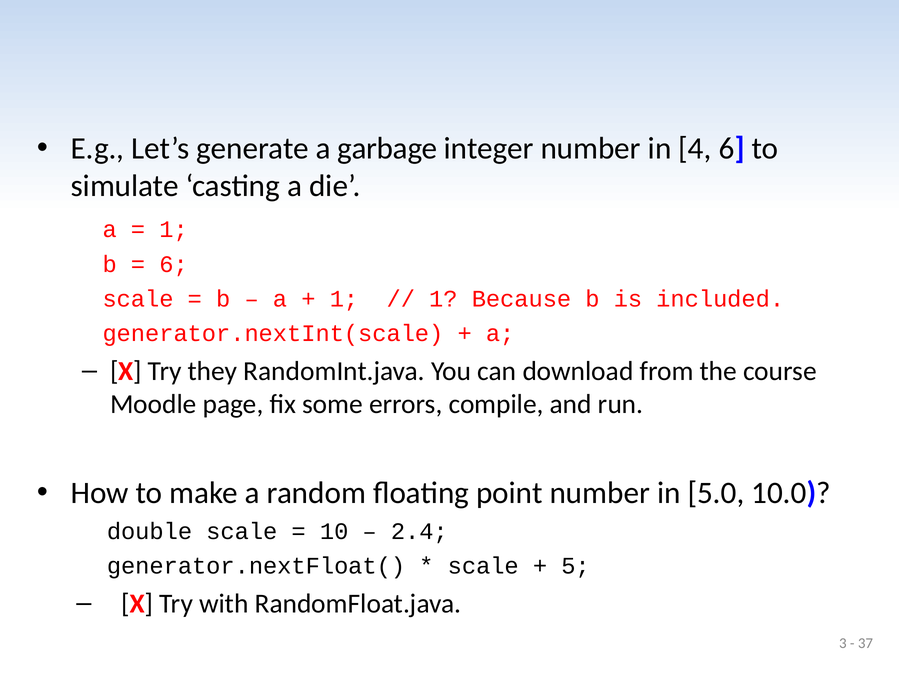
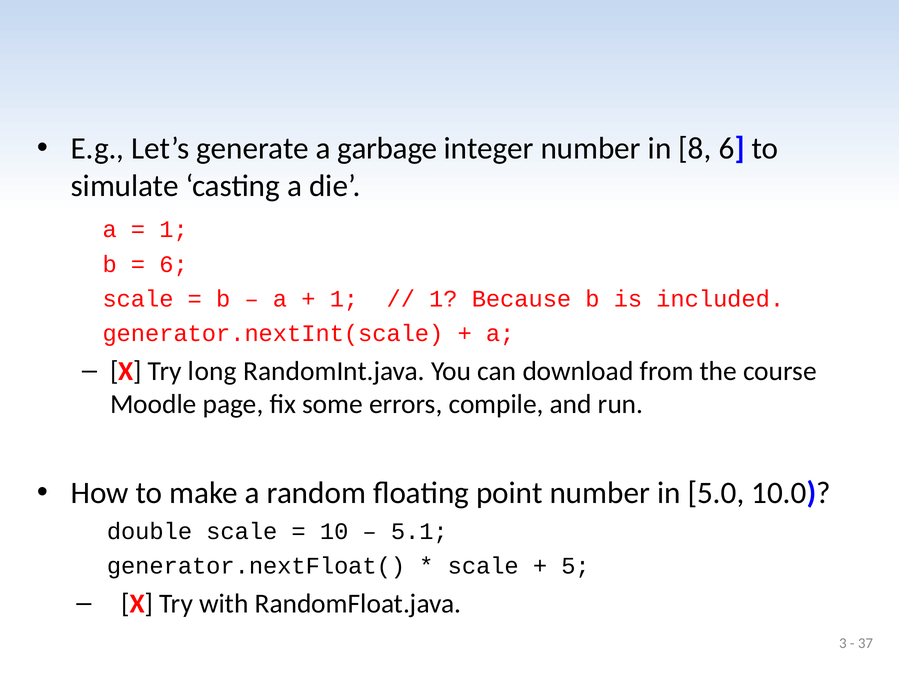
4: 4 -> 8 (695, 149)
they: they -> long (212, 371)
2.4: 2.4 -> 5.1 (419, 532)
